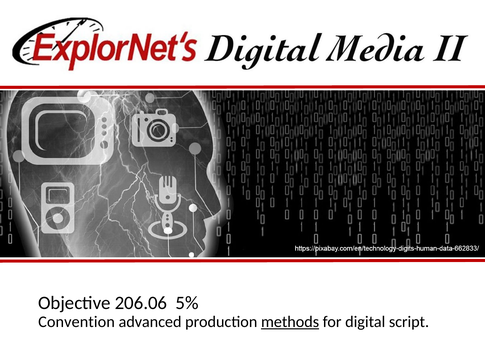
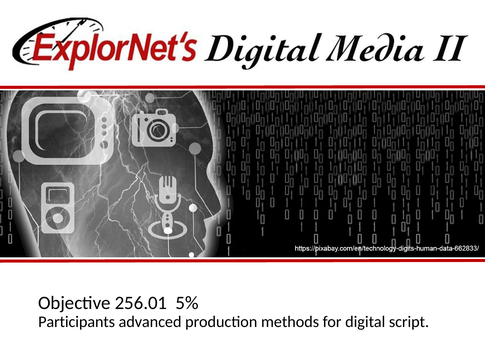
206.06: 206.06 -> 256.01 (141, 303)
Convention: Convention -> Participants (77, 322)
methods underline: present -> none (290, 322)
